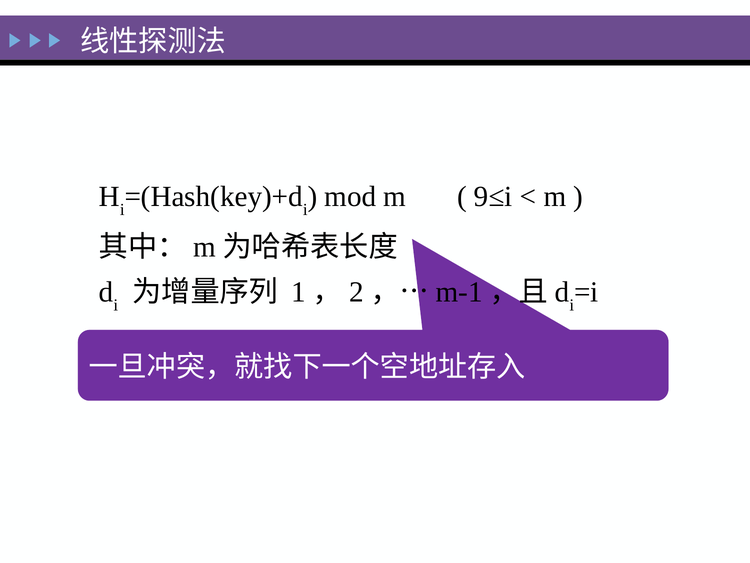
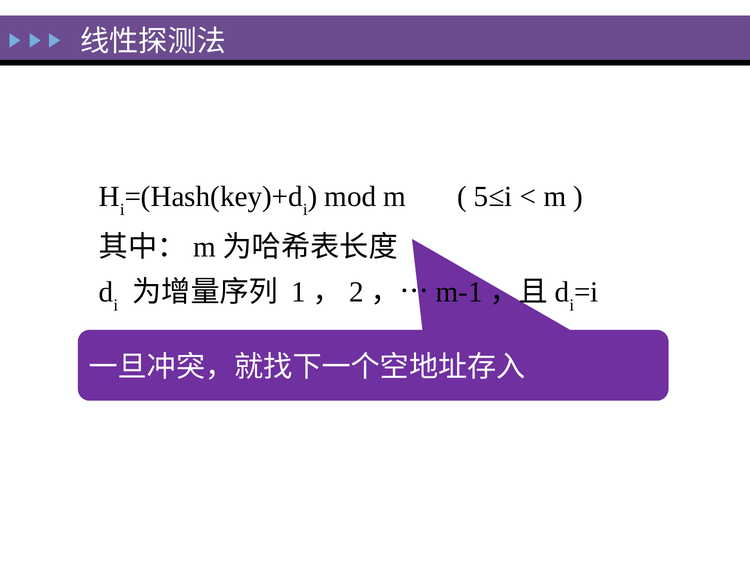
9≤i: 9≤i -> 5≤i (493, 197)
